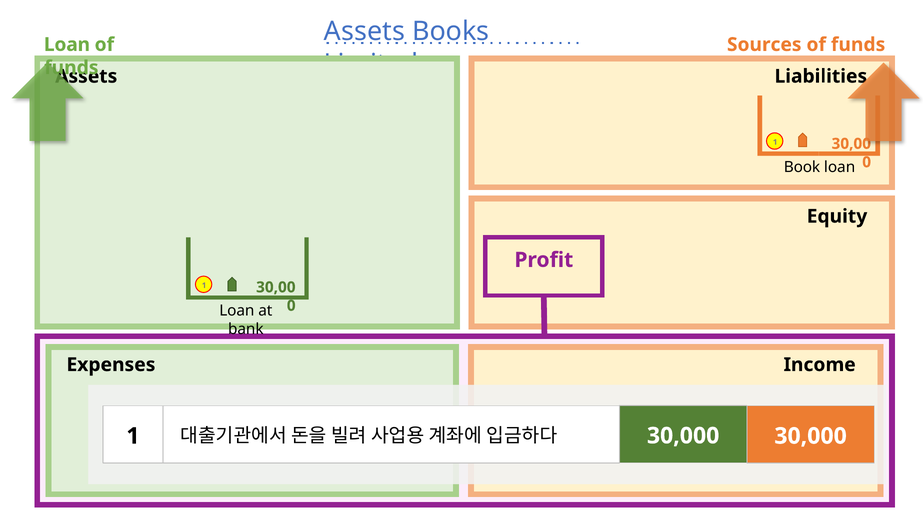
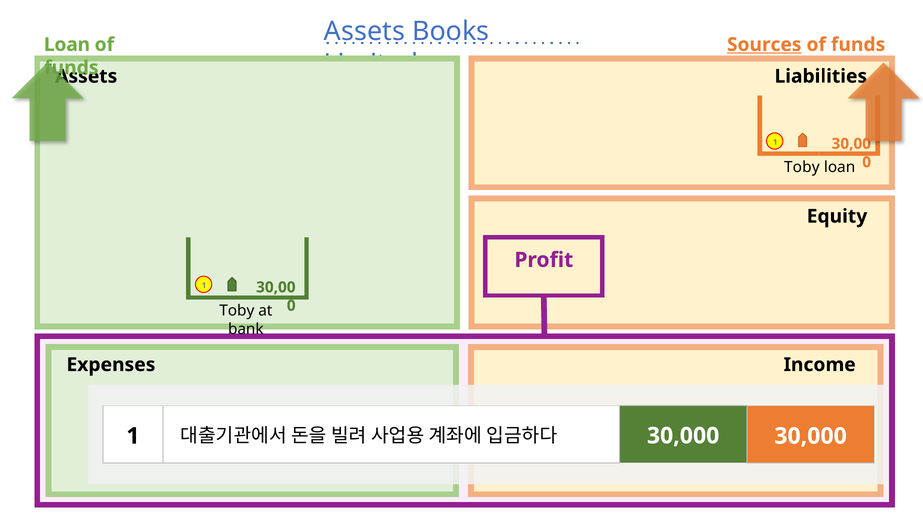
Sources underline: none -> present (764, 45)
Book: Book -> Toby (802, 167)
Loan: Loan -> Toby (237, 311)
